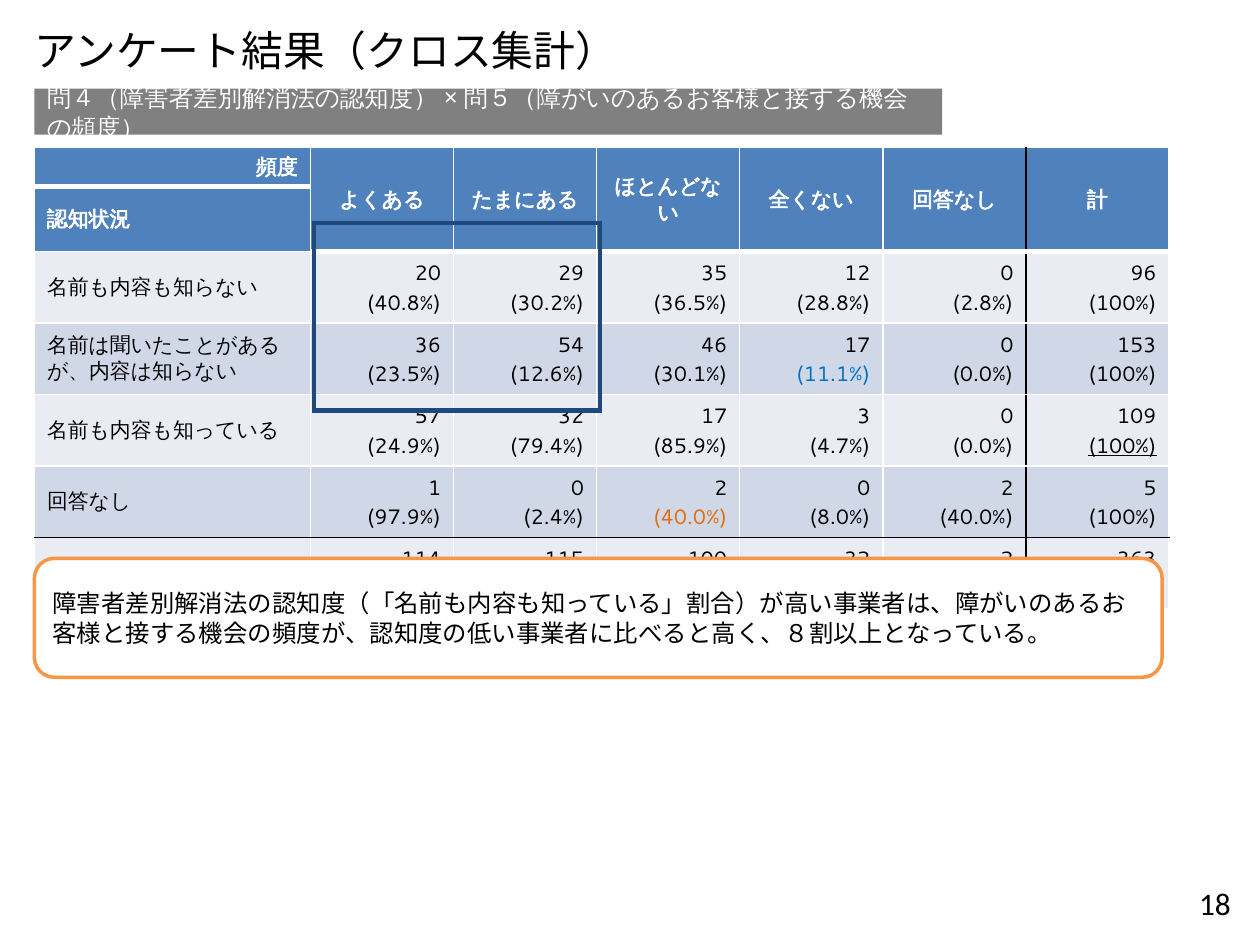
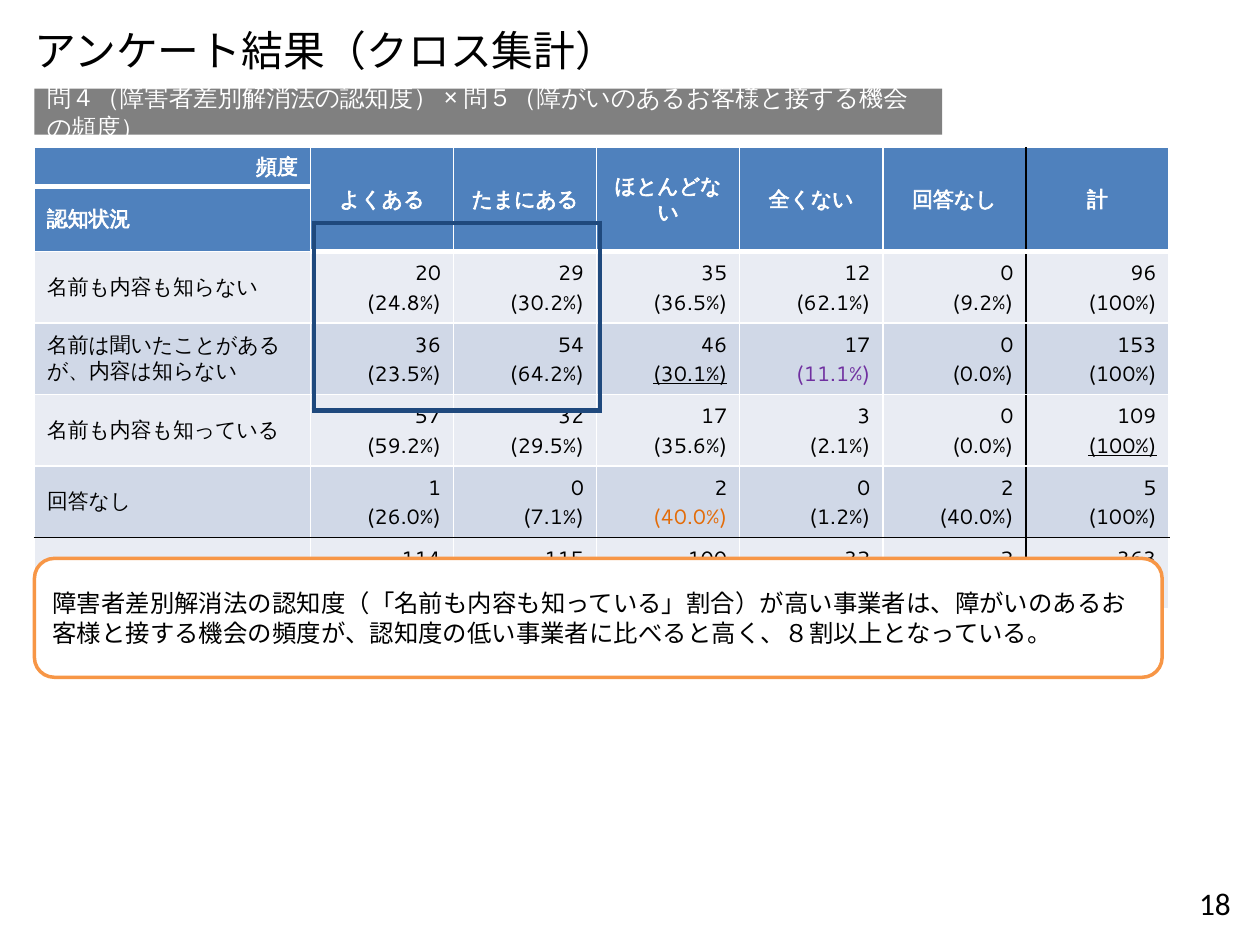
40.8%: 40.8% -> 24.8% (404, 303)
28.8%: 28.8% -> 62.1% (833, 303)
2.8%: 2.8% -> 9.2% (983, 303)
12.6%: 12.6% -> 64.2% (547, 375)
30.1% underline: none -> present (690, 375)
11.1% colour: blue -> purple (833, 375)
24.9%: 24.9% -> 59.2% (404, 446)
79.4%: 79.4% -> 29.5% (547, 446)
85.9%: 85.9% -> 35.6% (690, 446)
4.7%: 4.7% -> 2.1% (840, 446)
97.9%: 97.9% -> 26.0% (404, 518)
2.4%: 2.4% -> 7.1% (554, 518)
8.0%: 8.0% -> 1.2% (840, 518)
